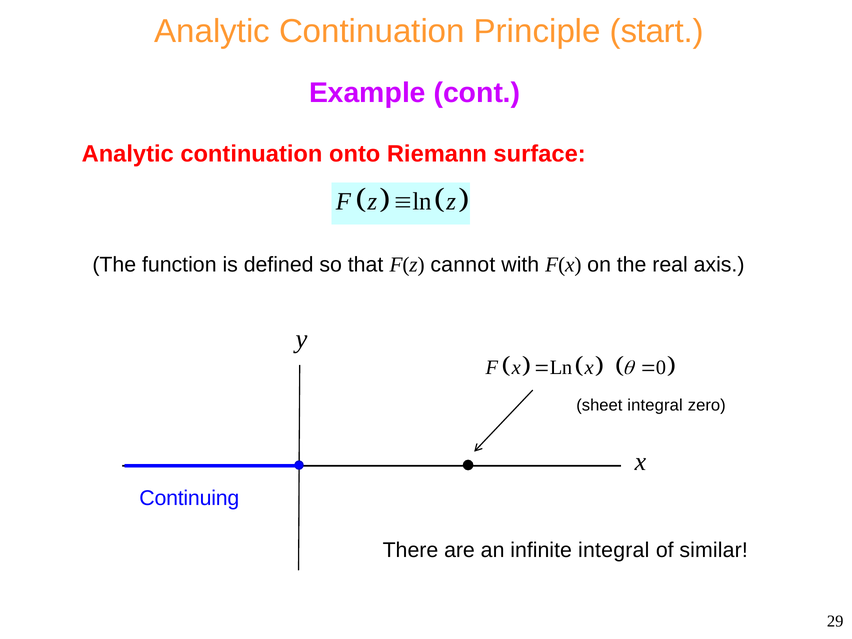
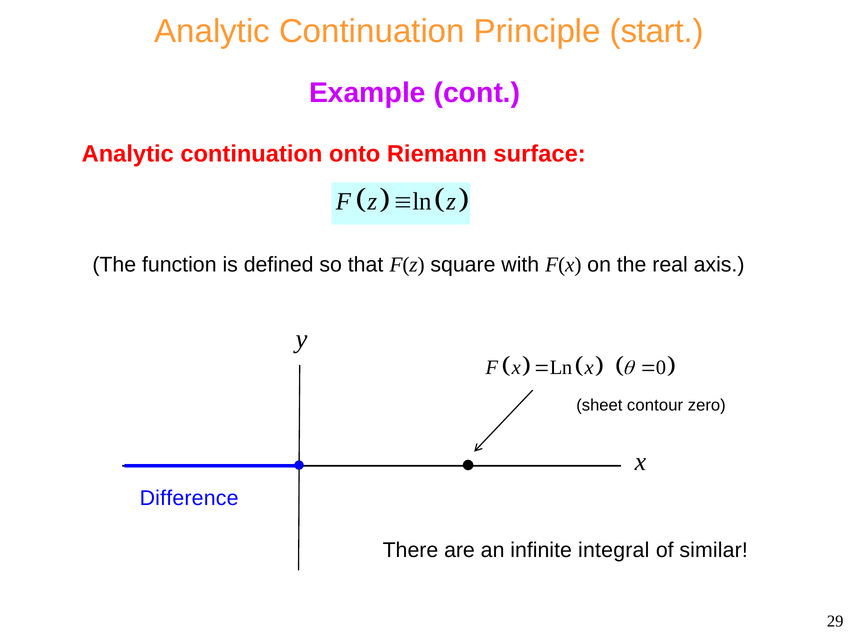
cannot: cannot -> square (463, 265)
sheet integral: integral -> contour (655, 405)
Continuing: Continuing -> Difference (189, 498)
